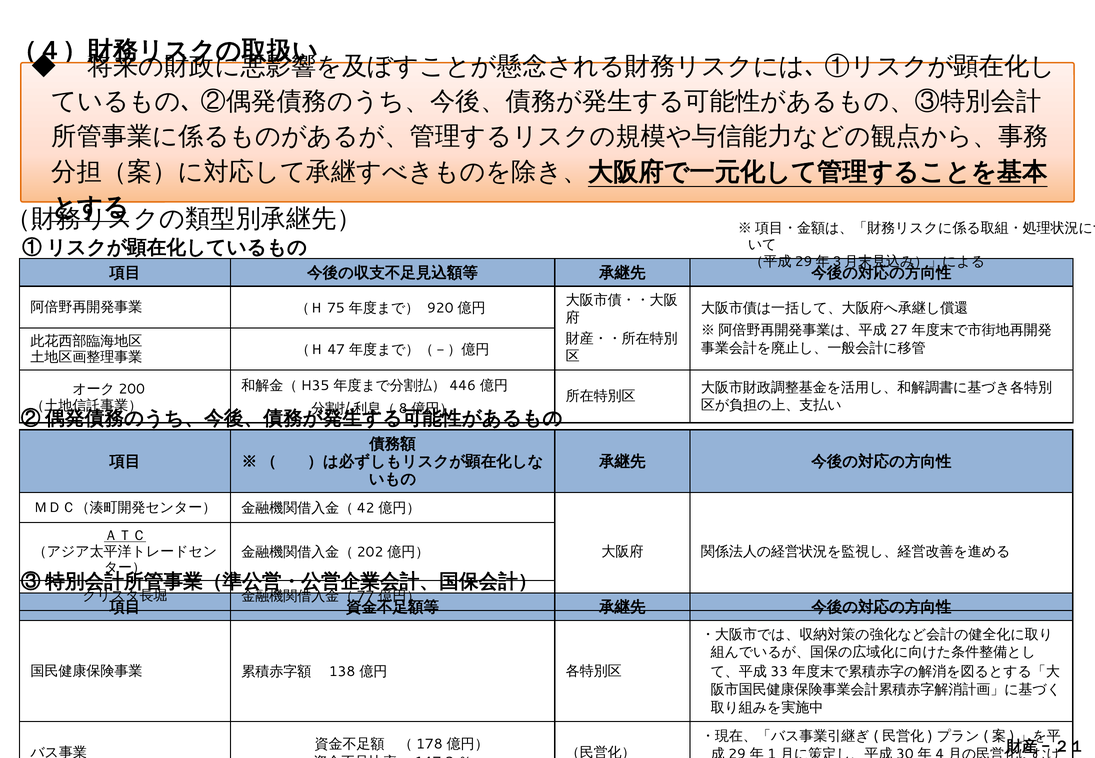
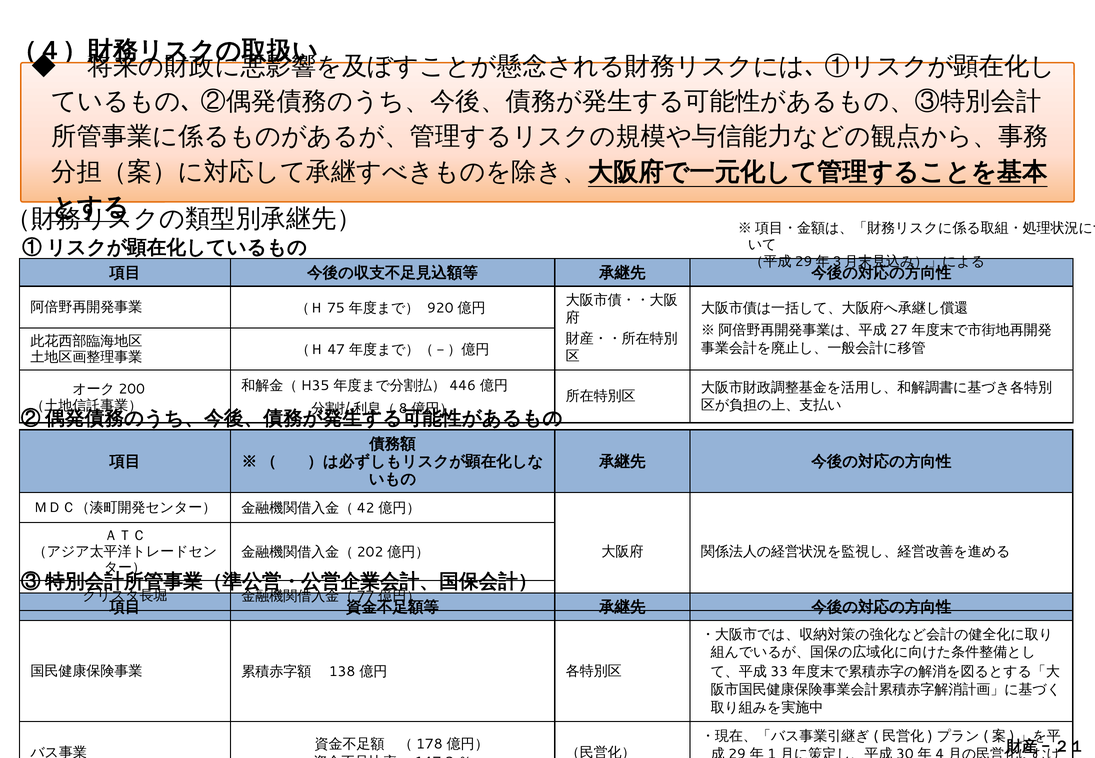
ＡＴＣ underline: present -> none (125, 536)
